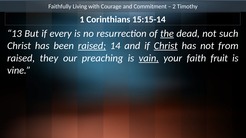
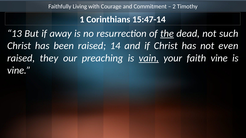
15:15-14: 15:15-14 -> 15:47-14 (149, 19)
every: every -> away (61, 34)
raised underline: present -> none (92, 46)
Christ underline: present -> none (166, 46)
from: from -> even (228, 46)
faith fruit: fruit -> vine (219, 58)
